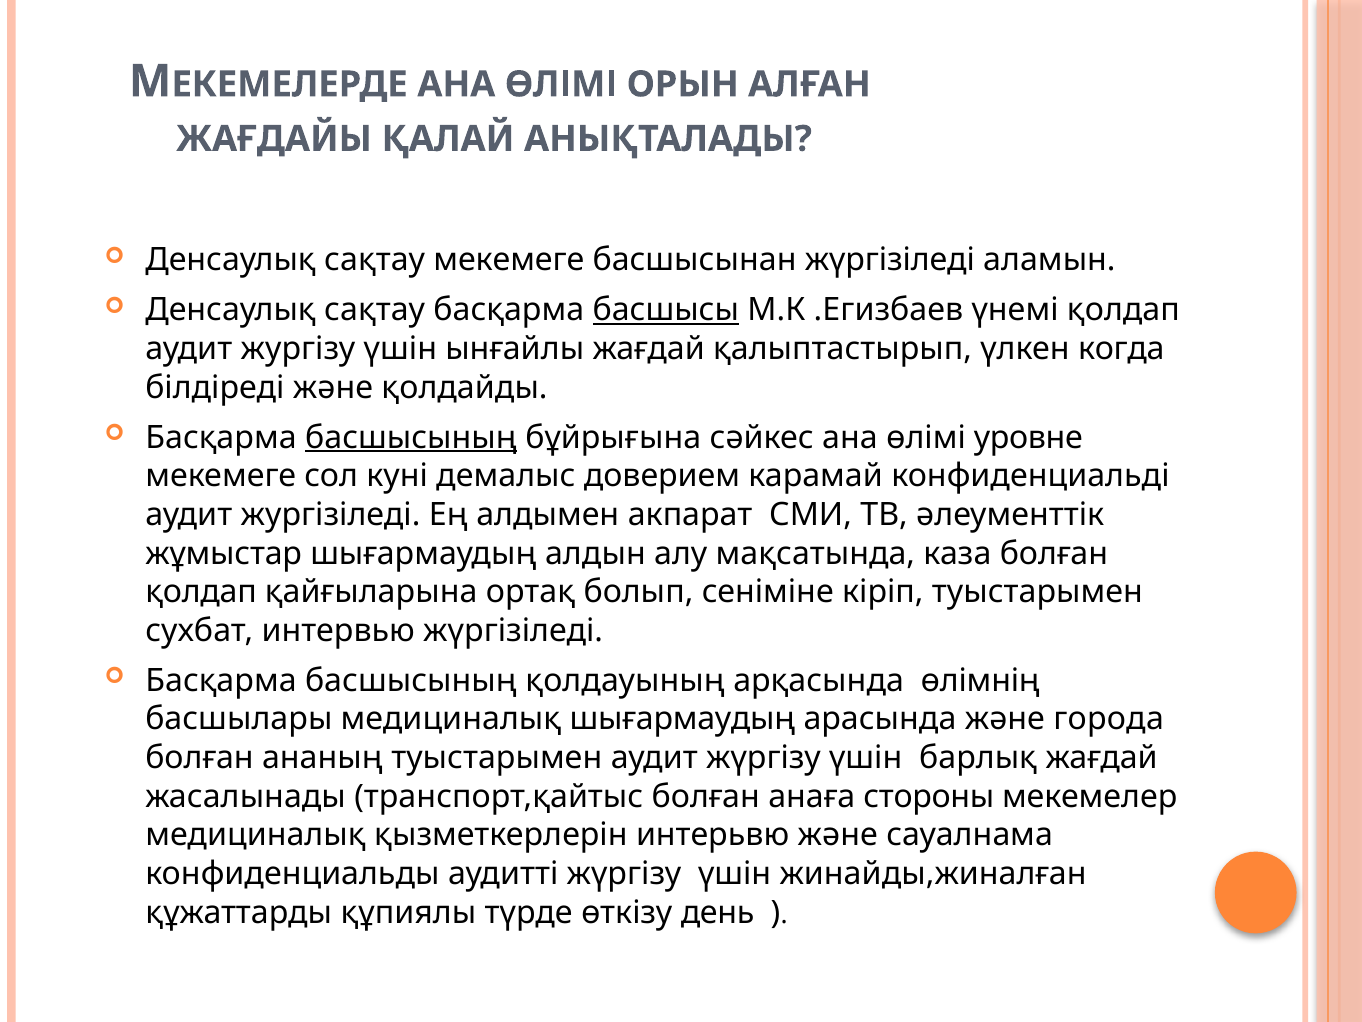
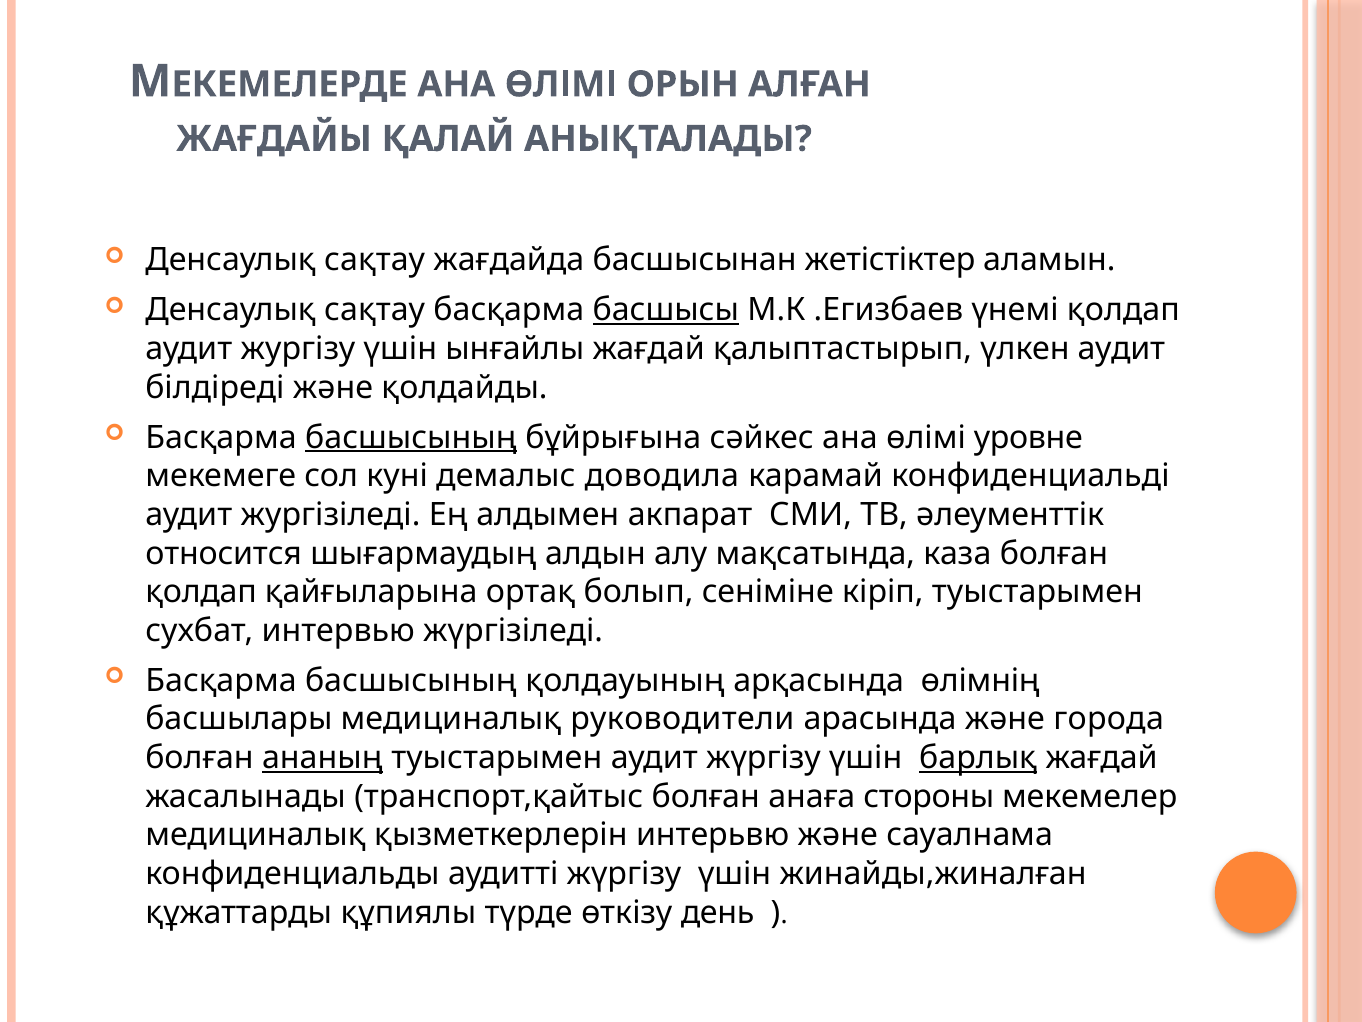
сақтау мекемеге: мекемеге -> жағдайда (509, 260)
басшысынан жүргізіледі: жүргізіледі -> жетістіктер (890, 260)
үлкен когда: когда -> аудит (1121, 349)
доверием: доверием -> доводила (662, 476)
жұмыстар: жұмыстар -> относится (224, 553)
медициналық шығармаудың: шығармаудың -> руководители (682, 719)
ананың underline: none -> present (323, 758)
барлық underline: none -> present (978, 758)
